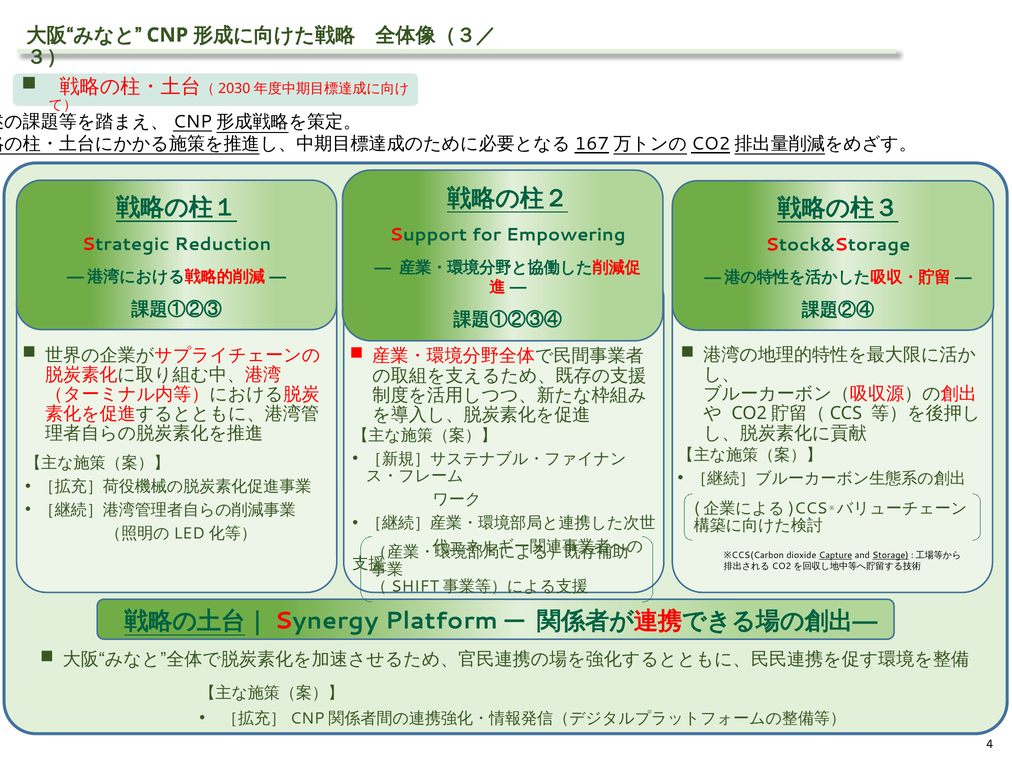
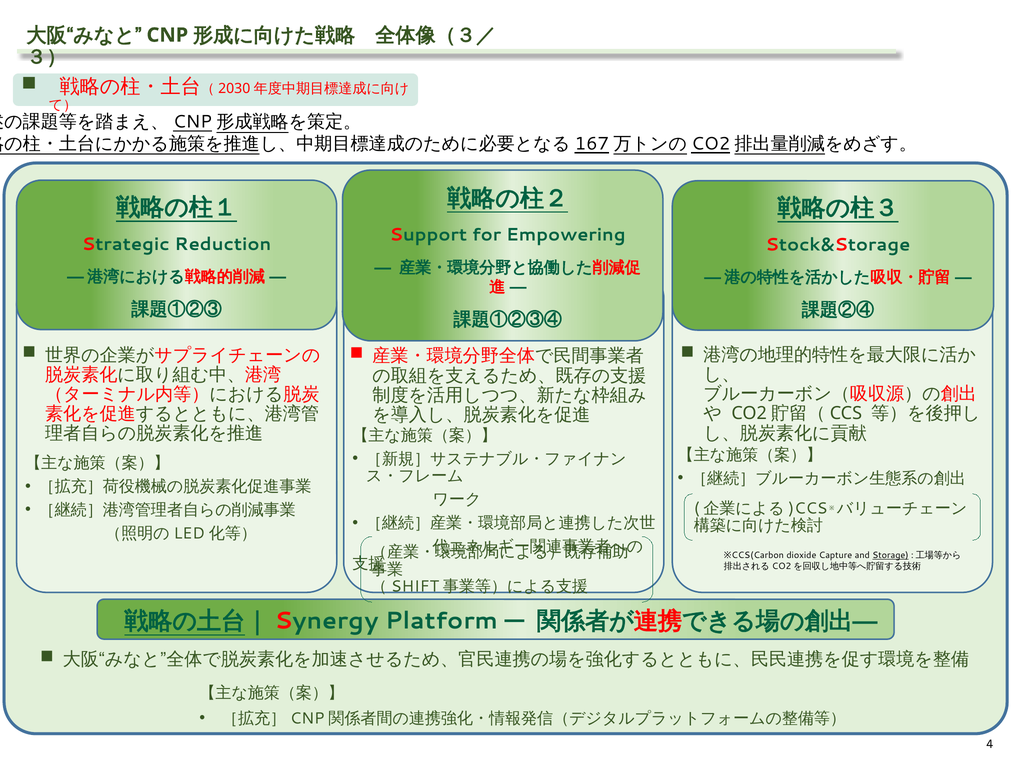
Capture underline: present -> none (836, 555)
